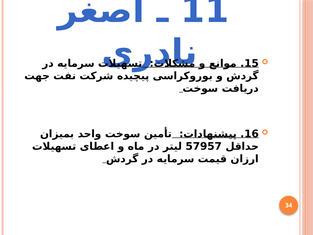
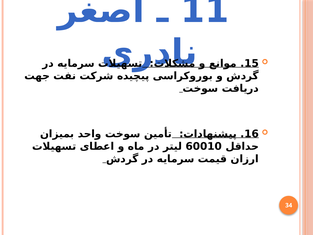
57957: 57957 -> 60010 (204, 146)
